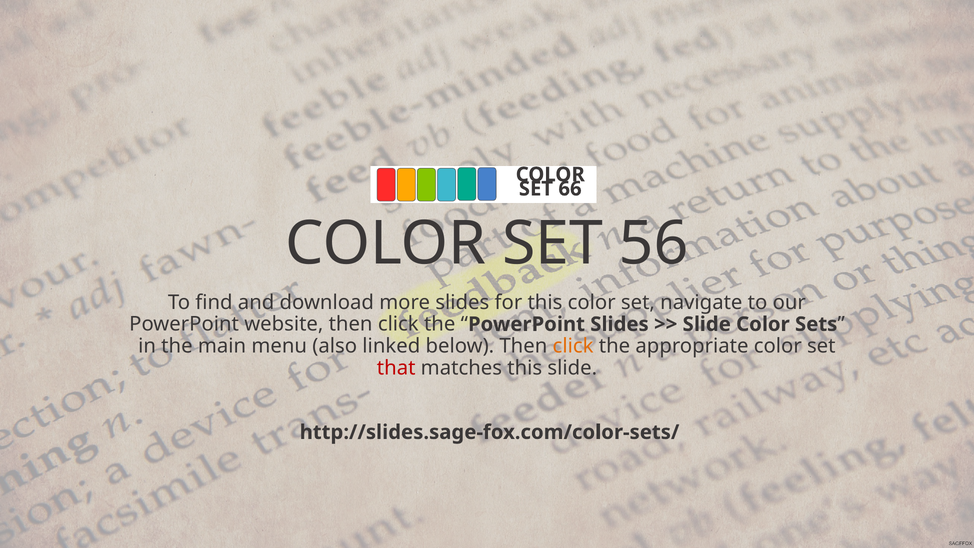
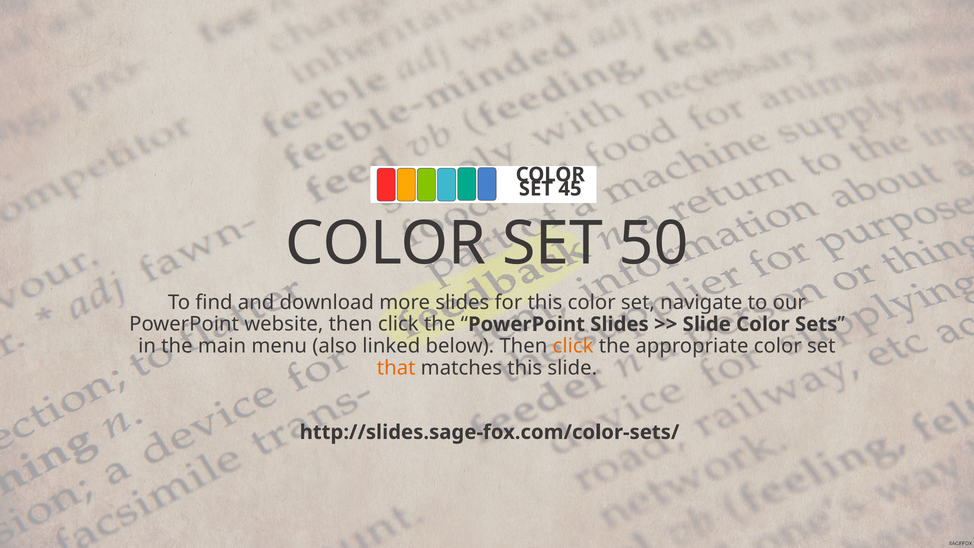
66: 66 -> 45 (570, 189)
56: 56 -> 50 (654, 243)
that colour: red -> orange (396, 368)
